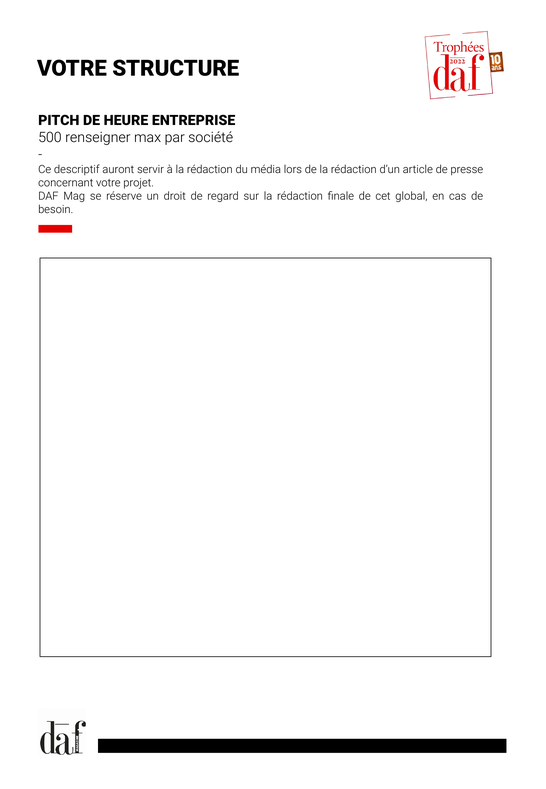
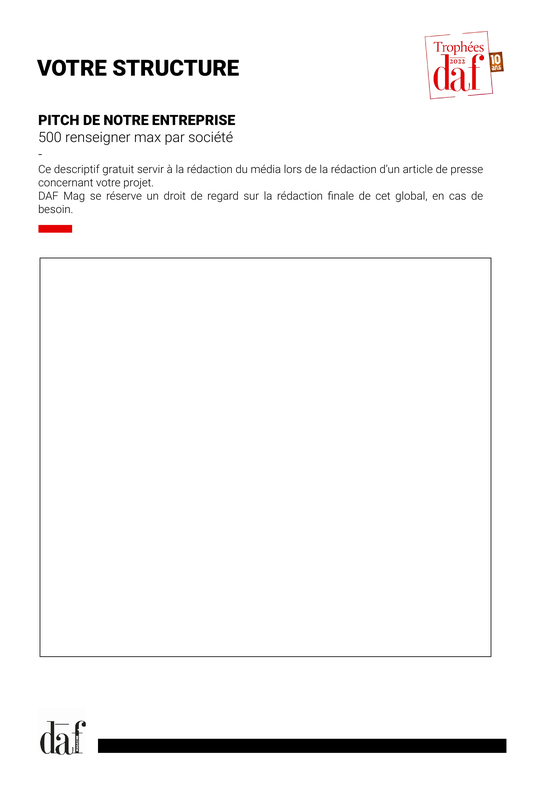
HEURE: HEURE -> NOTRE (126, 120)
auront: auront -> gratuit (118, 169)
